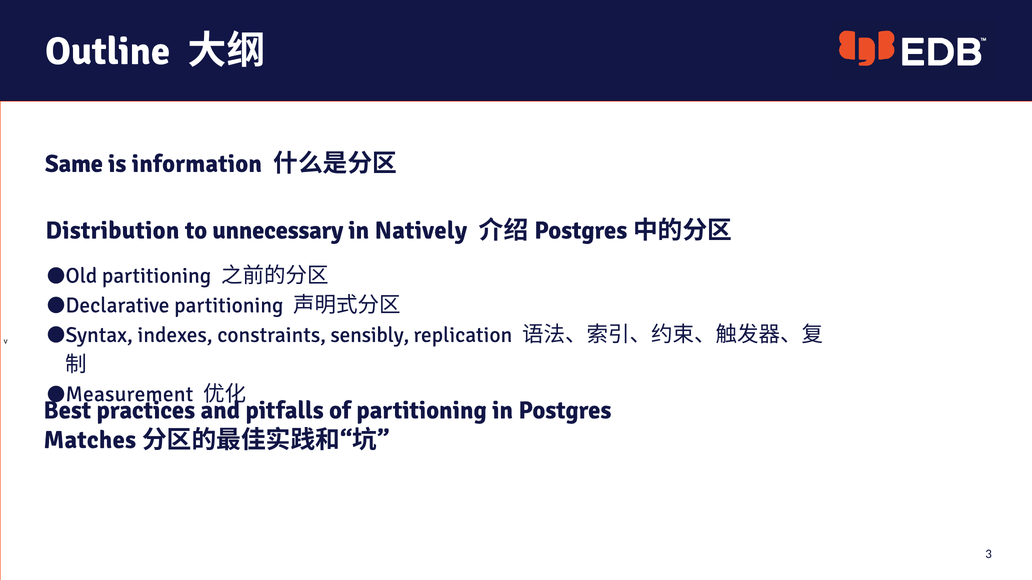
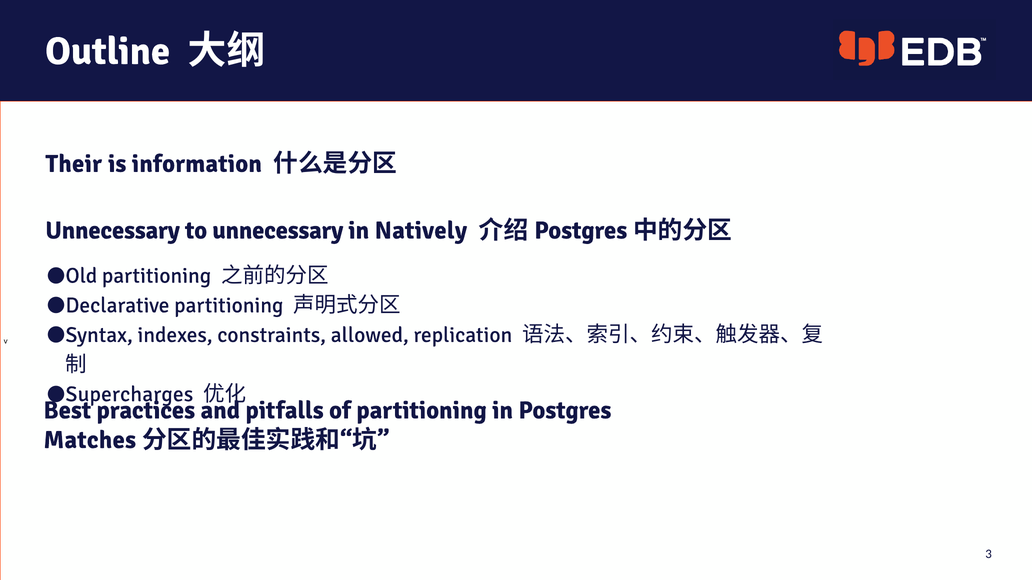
Same: Same -> Their (74, 164)
Distribution: Distribution -> Unnecessary (113, 231)
sensibly: sensibly -> allowed (370, 335)
Measurement: Measurement -> Supercharges (129, 395)
